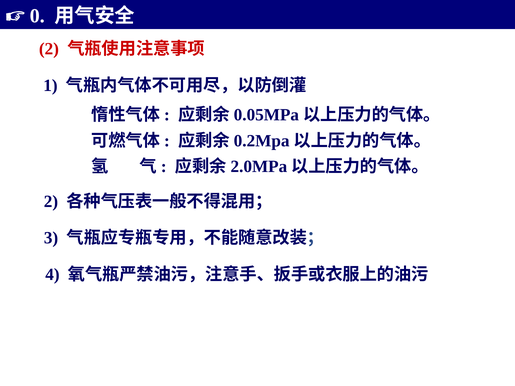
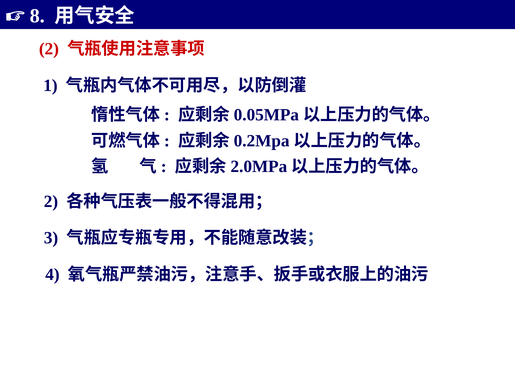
0: 0 -> 8 (37, 16)
